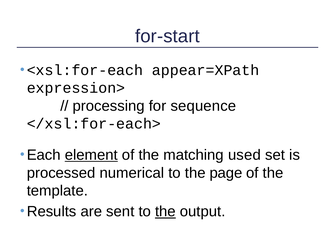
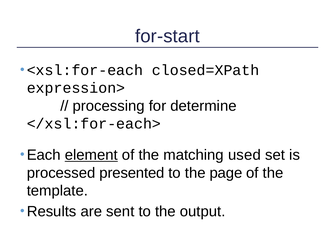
appear=XPath: appear=XPath -> closed=XPath (206, 70)
sequence: sequence -> determine (203, 106)
numerical: numerical -> presented (132, 173)
the underline: present -> none (165, 212)
